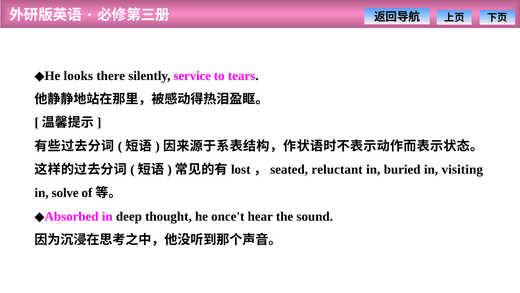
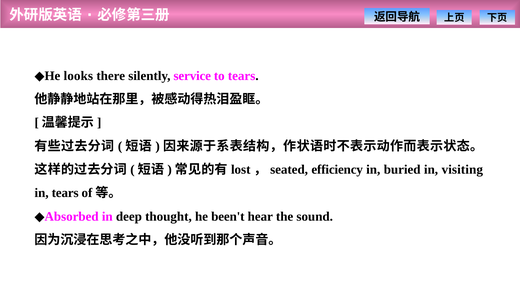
reluctant: reluctant -> efficiency (337, 169)
in solve: solve -> tears (65, 193)
once't: once't -> been't (228, 216)
